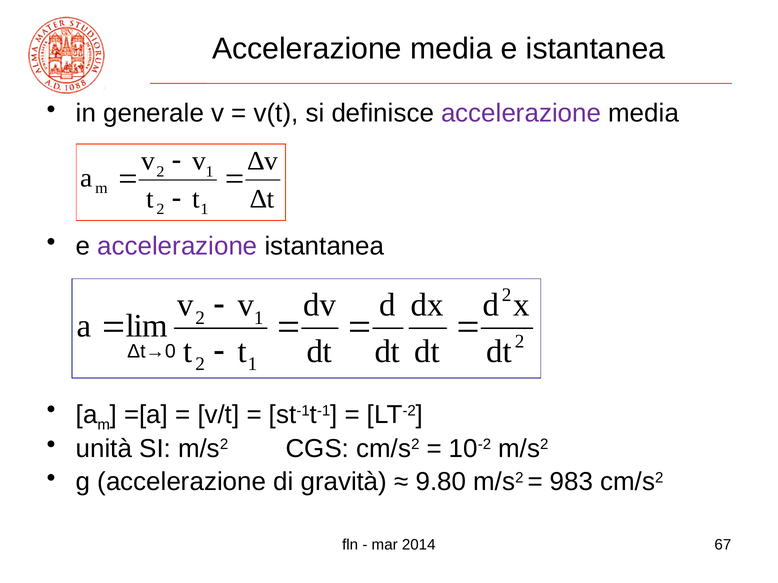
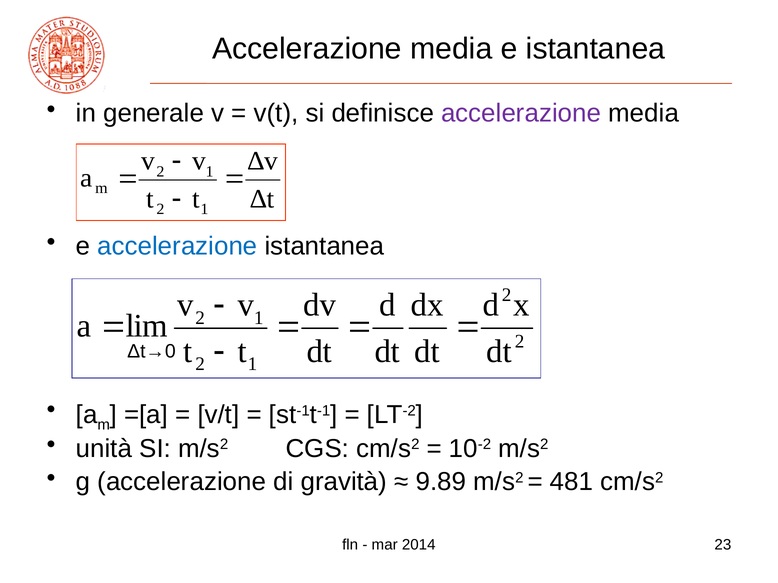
accelerazione colour: purple -> blue (177, 246)
9.80: 9.80 -> 9.89 (441, 482)
983: 983 -> 481 (572, 482)
67: 67 -> 23 (723, 545)
